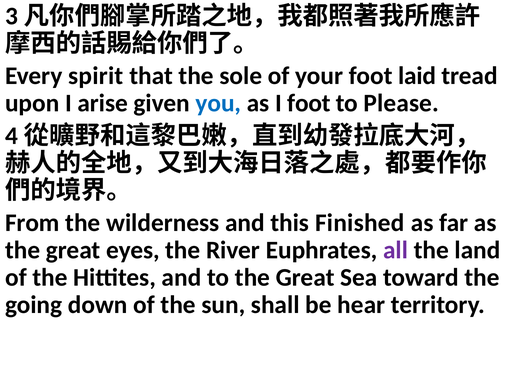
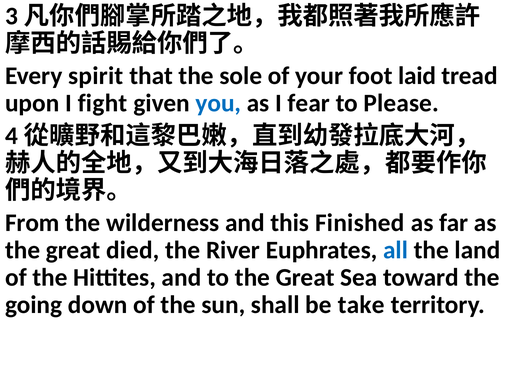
arise: arise -> fight (103, 103)
I foot: foot -> fear (309, 103)
eyes: eyes -> died (133, 250)
all colour: purple -> blue (396, 250)
hear: hear -> take (361, 305)
